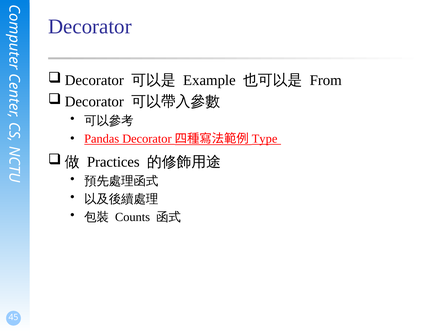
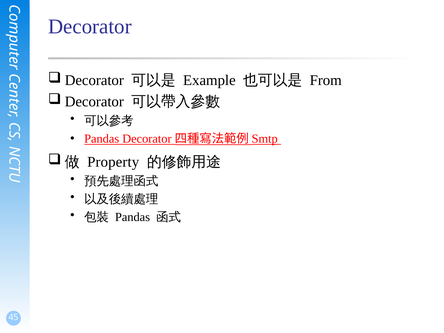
Type: Type -> Smtp (265, 139)
Practices: Practices -> Property (113, 162)
Counts: Counts -> Pandas (133, 217)
